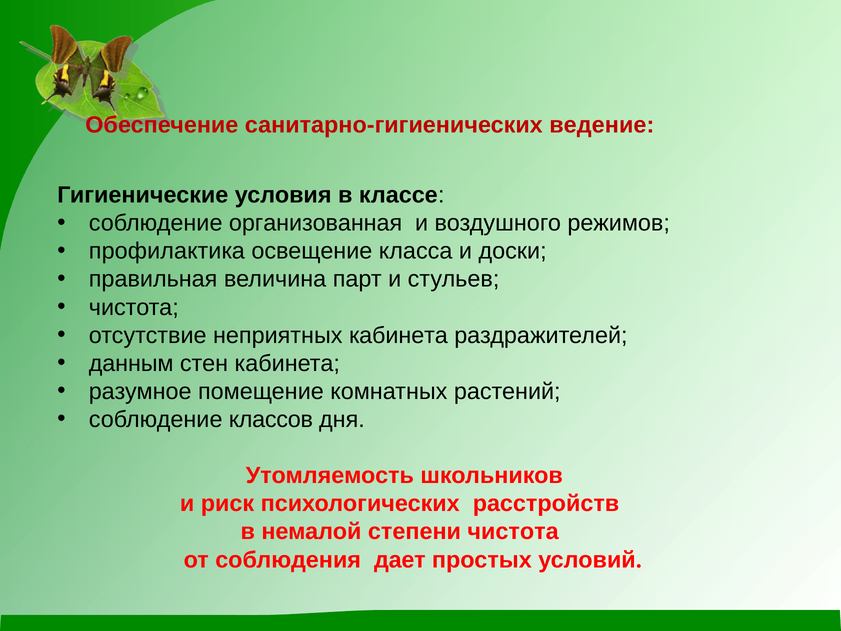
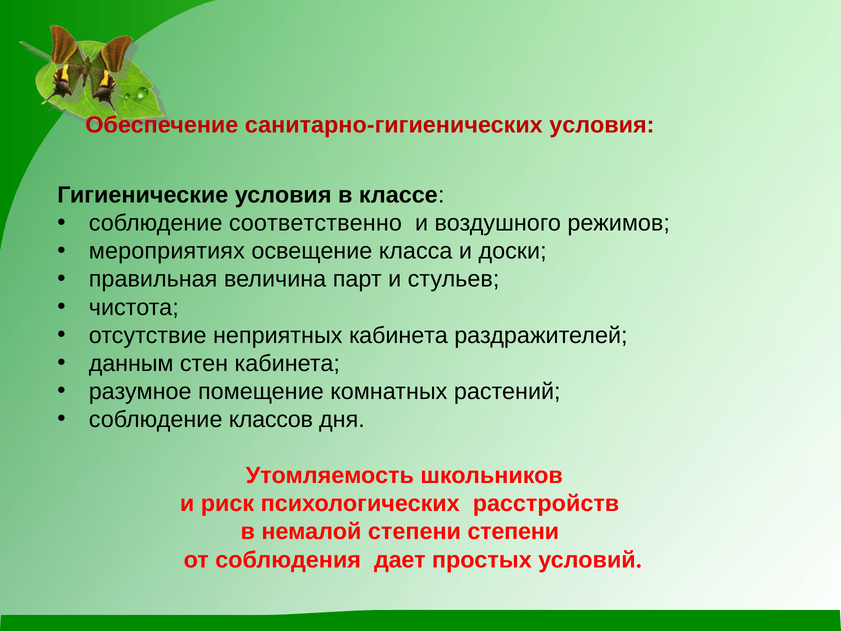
санитарно-гигиенических ведение: ведение -> условия (602, 125)
организованная: организованная -> соответственно (315, 223)
профилактика: профилактика -> мероприятиях (167, 251)
степени чистота: чистота -> степени (513, 532)
